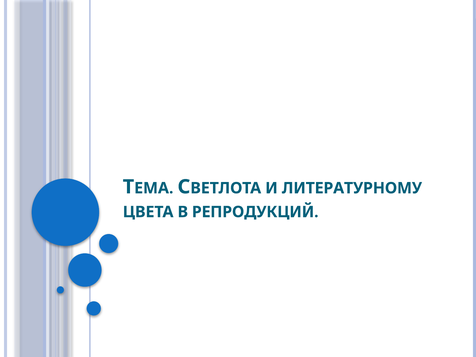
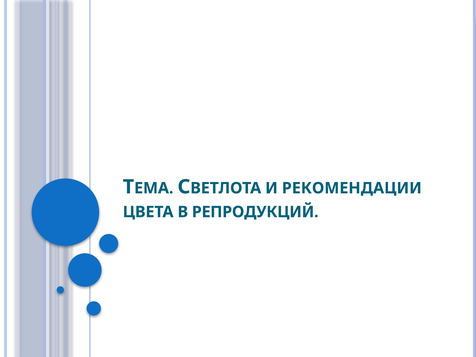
ЛИТЕРАТУРНОМУ: ЛИТЕРАТУРНОМУ -> РЕКОМЕНДАЦИИ (352, 188)
